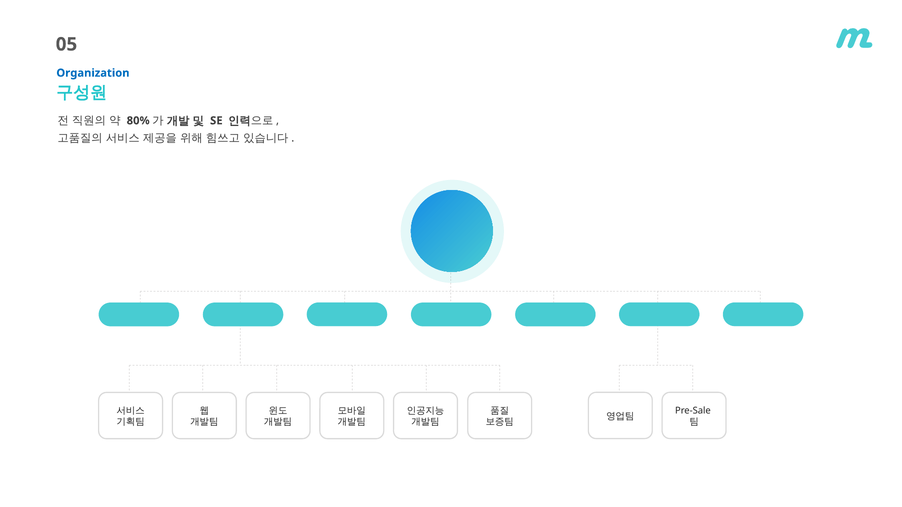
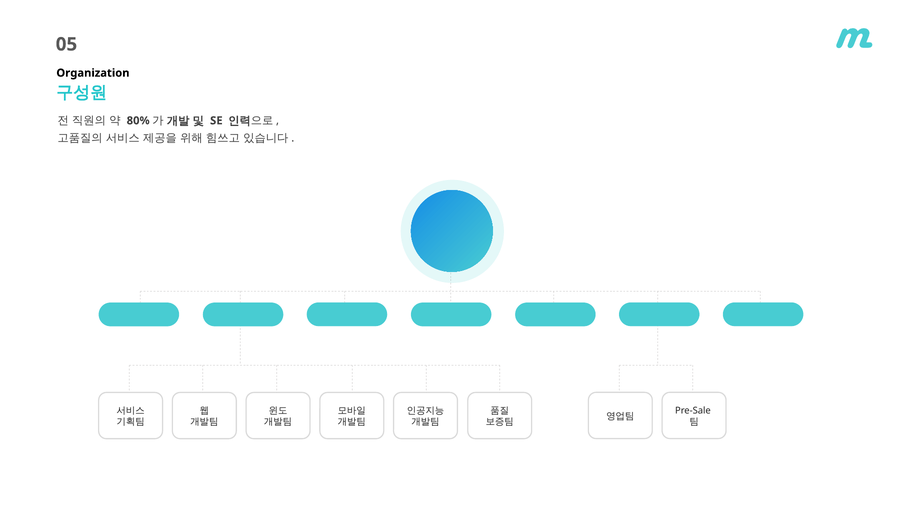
Organization colour: blue -> black (93, 73)
